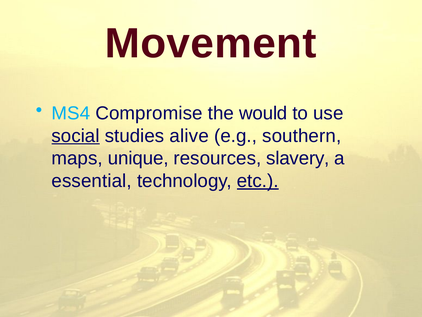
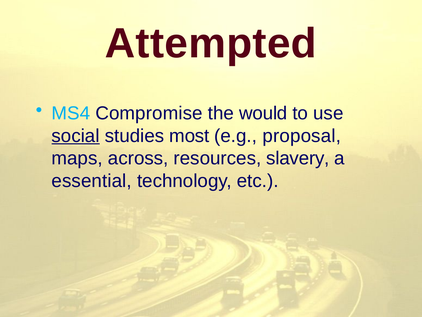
Movement: Movement -> Attempted (211, 43)
alive: alive -> most (189, 136)
southern: southern -> proposal (302, 136)
unique: unique -> across (138, 158)
etc underline: present -> none (258, 181)
